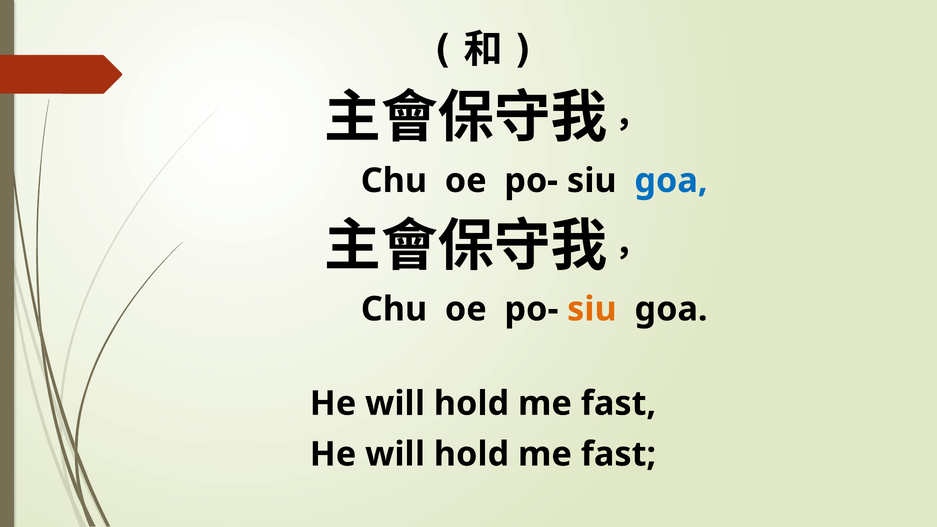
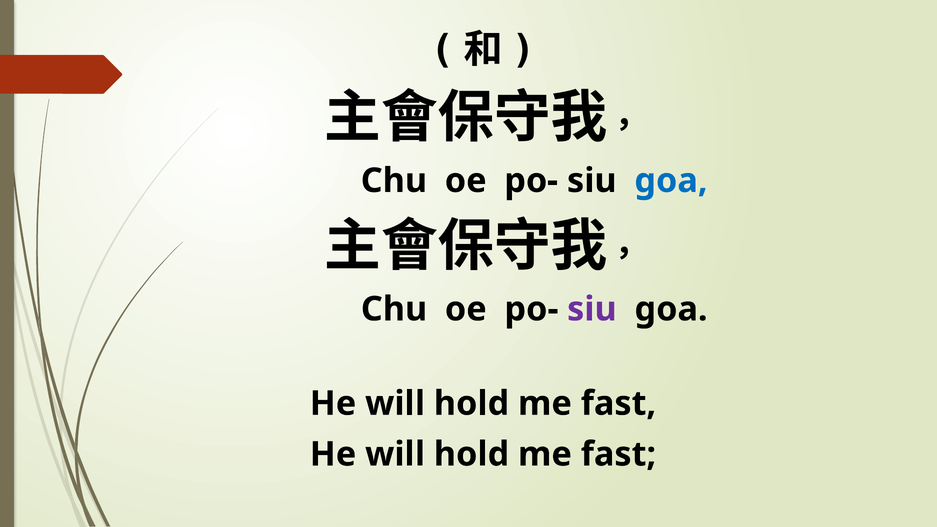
siu colour: orange -> purple (592, 309)
